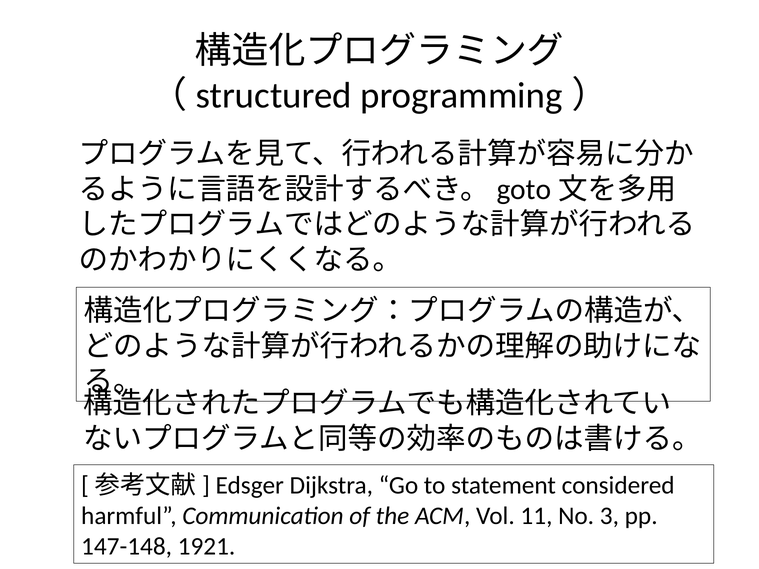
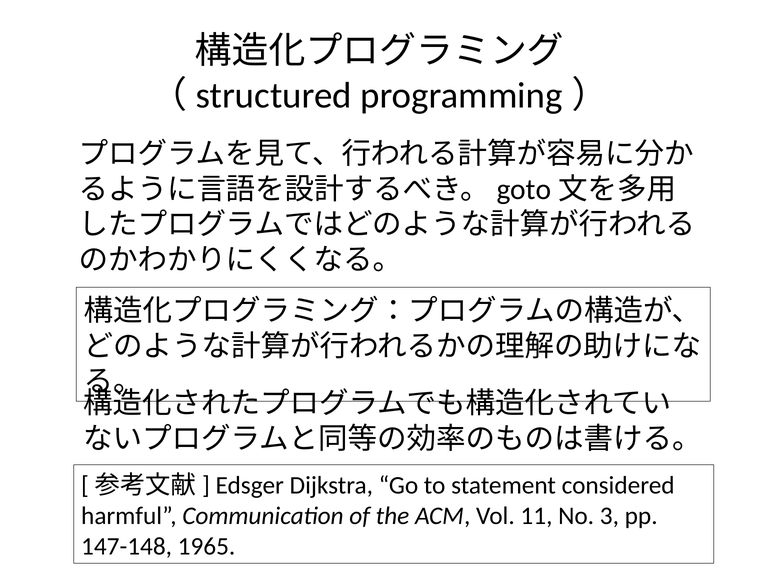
1921: 1921 -> 1965 (207, 546)
